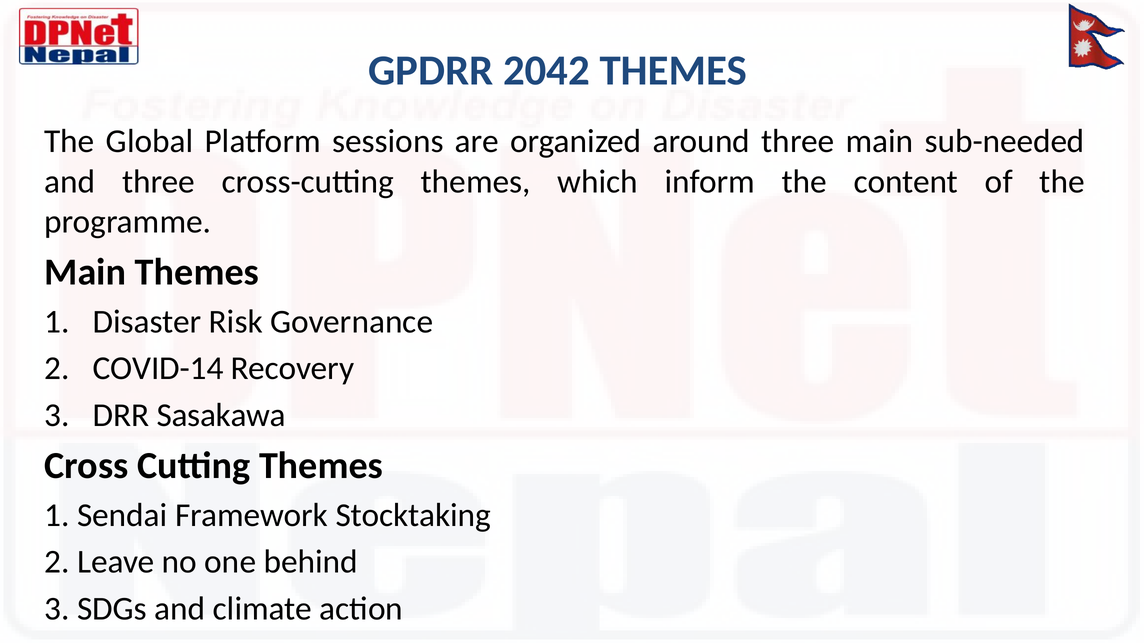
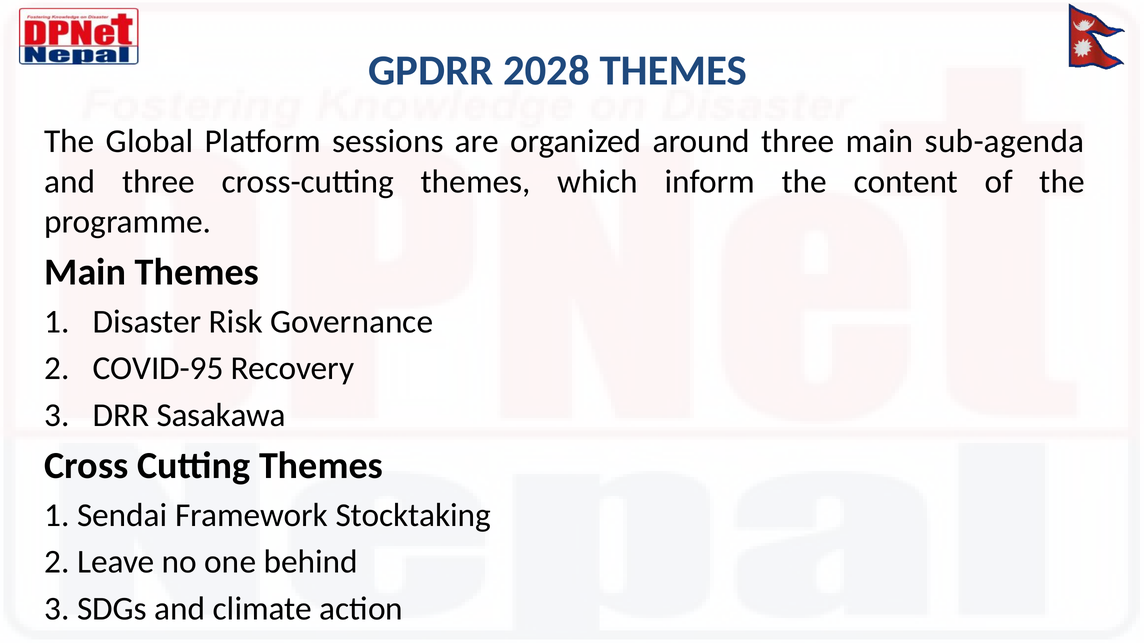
2042: 2042 -> 2028 (546, 71)
sub-needed: sub-needed -> sub-agenda (1005, 142)
COVID-14: COVID-14 -> COVID-95 (158, 369)
